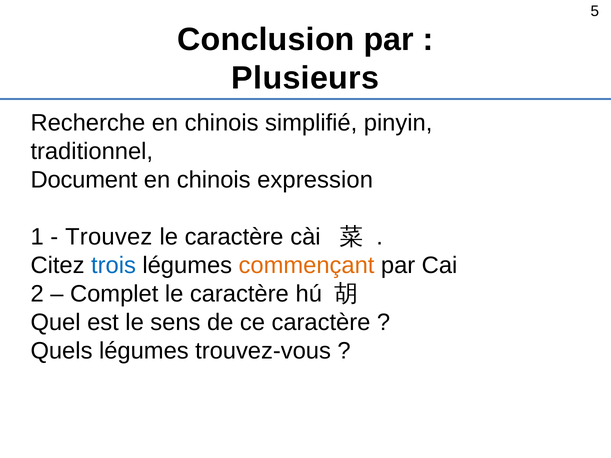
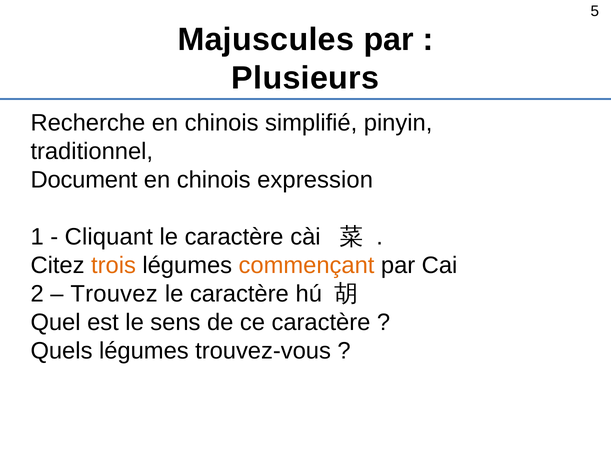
Conclusion: Conclusion -> Majuscules (266, 39)
Trouvez: Trouvez -> Cliquant (109, 237)
trois colour: blue -> orange (113, 265)
Complet: Complet -> Trouvez (114, 294)
